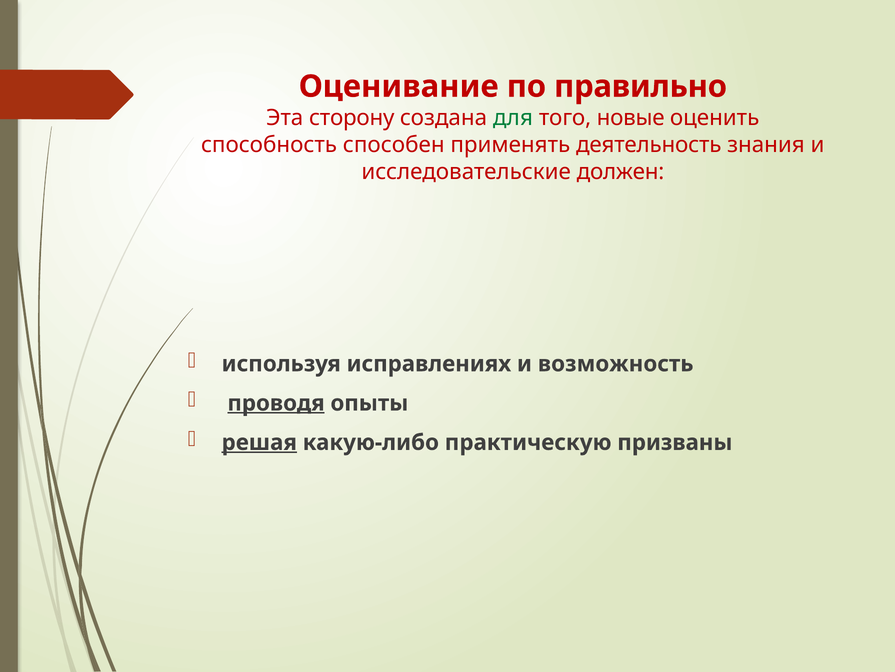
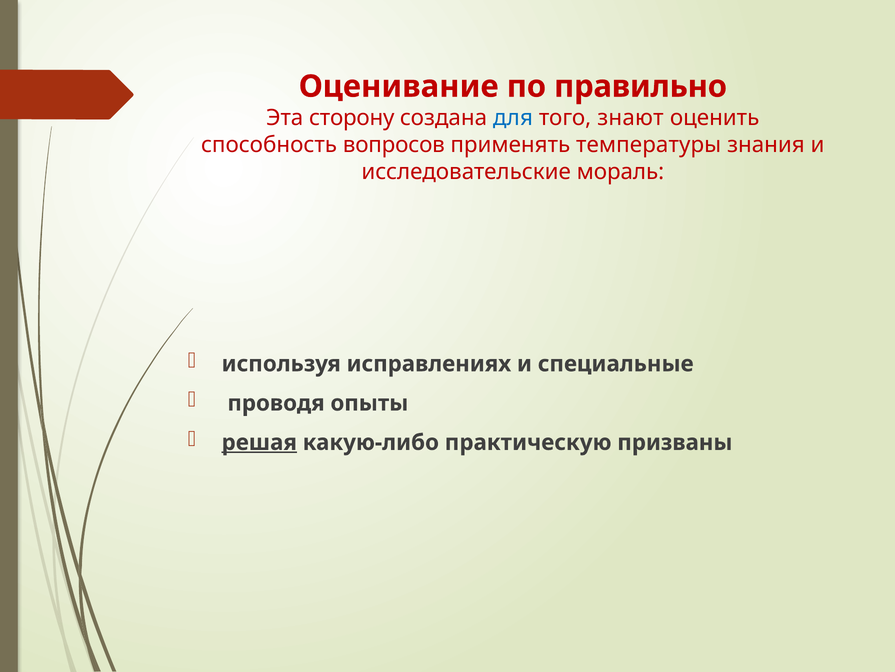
для colour: green -> blue (513, 118)
новые: новые -> знают (630, 118)
способен: способен -> вопросов (394, 145)
деятельность: деятельность -> температуры (649, 145)
должен: должен -> мораль (620, 172)
возможность: возможность -> специальные (616, 363)
проводя underline: present -> none (276, 403)
